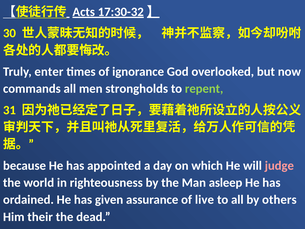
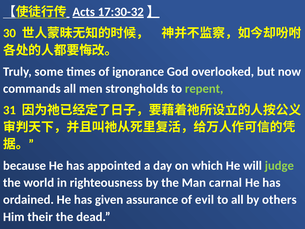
enter: enter -> some (49, 72)
judge colour: pink -> light green (279, 165)
asleep: asleep -> carnal (225, 182)
live: live -> evil (204, 200)
